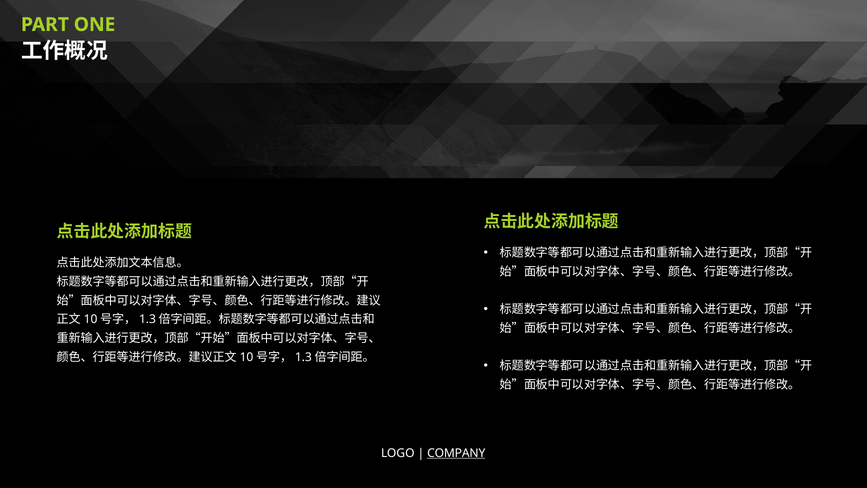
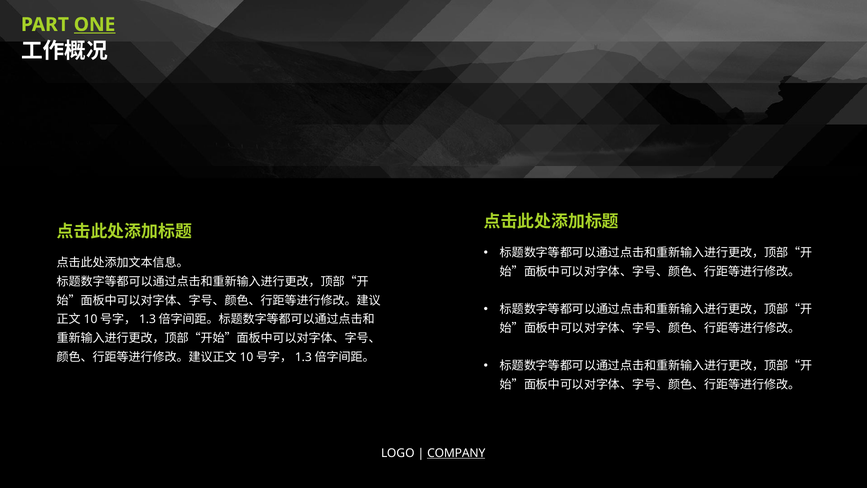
ONE underline: none -> present (95, 25)
